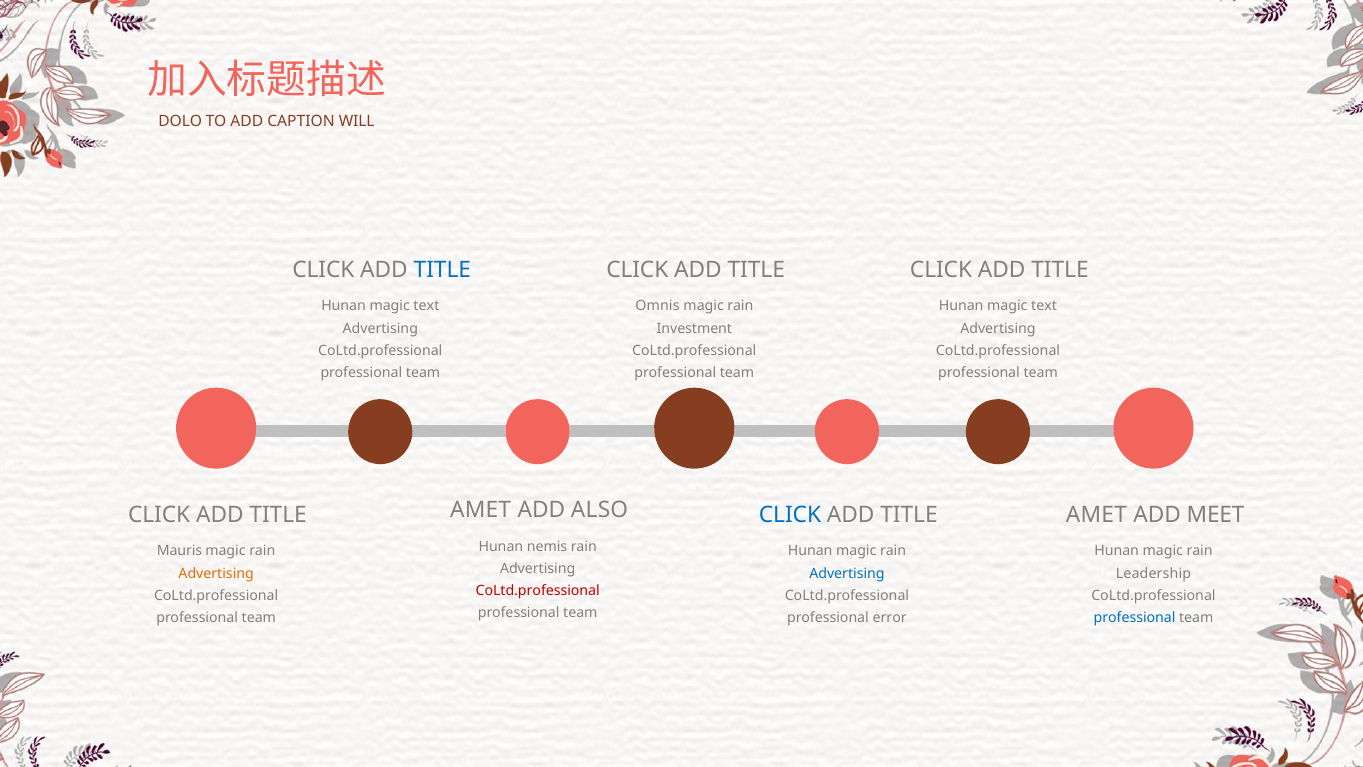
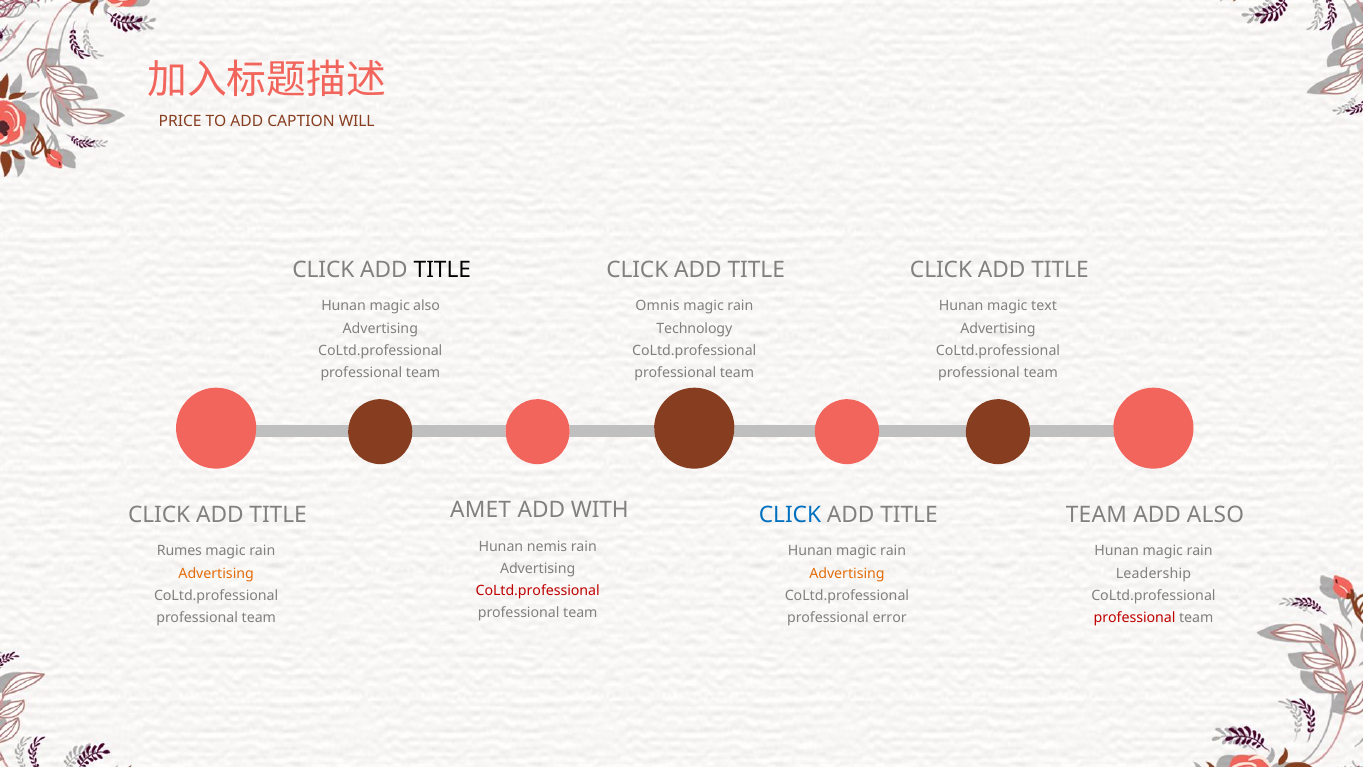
DOLO: DOLO -> PRICE (180, 121)
TITLE colour: blue -> black (442, 270)
text: text -> also (427, 306)
Investment: Investment -> Technology (694, 328)
ALSO: ALSO -> WITH (600, 510)
AMET: AMET -> TEAM (1096, 515)
ADD MEET: MEET -> ALSO (1215, 515)
Mauris: Mauris -> Rumes (179, 551)
Advertising colour: blue -> orange (847, 573)
professional colour: blue -> red (1135, 618)
